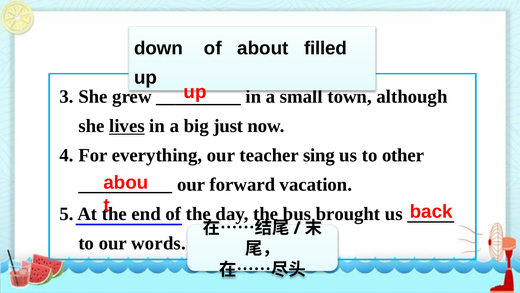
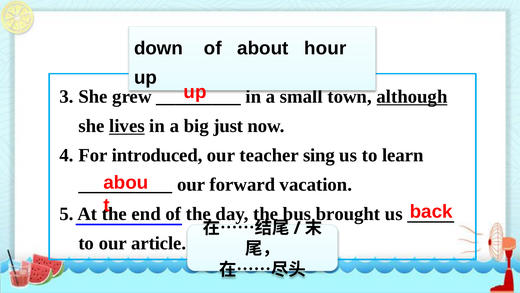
filled: filled -> hour (325, 48)
although underline: none -> present (412, 97)
everything: everything -> introduced (157, 155)
other: other -> learn (403, 155)
words: words -> article (159, 243)
